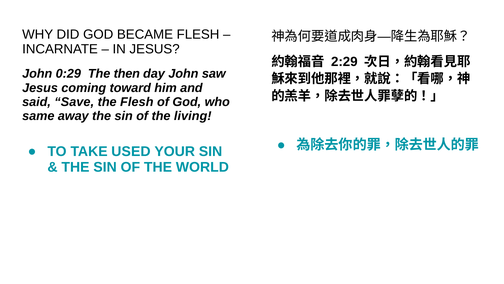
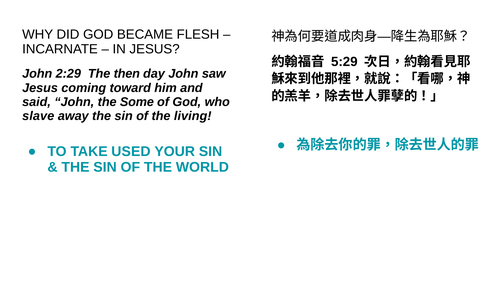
2:29: 2:29 -> 5:29 (344, 62)
0:29: 0:29 -> 2:29 (68, 74)
said Save: Save -> John (74, 102)
the Flesh: Flesh -> Some (137, 102)
same: same -> slave (38, 116)
